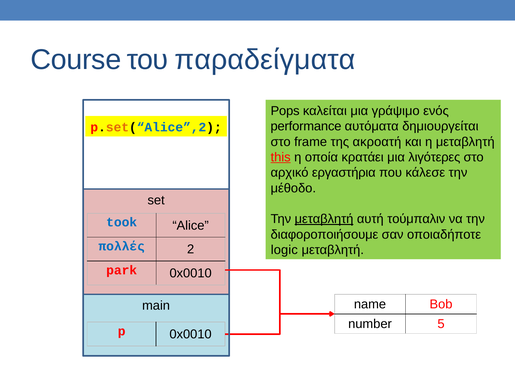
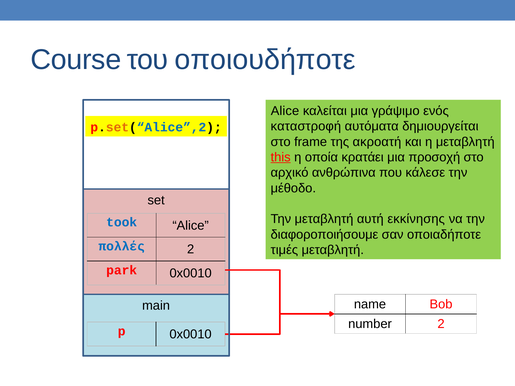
παραδείγματα: παραδείγματα -> οποιουδήποτε (265, 60)
Pops: Pops -> Alice (285, 111)
performance: performance -> καταστροφή (306, 126)
λιγότερες: λιγότερες -> προσοχή (434, 157)
εργαστήρια: εργαστήρια -> ανθρώπινα (344, 173)
μεταβλητή underline: present -> none (324, 219)
τούμπαλιν: τούμπαλιν -> εκκίνησης (416, 219)
logic: logic -> τιμές (284, 250)
number 5: 5 -> 2 (441, 324)
